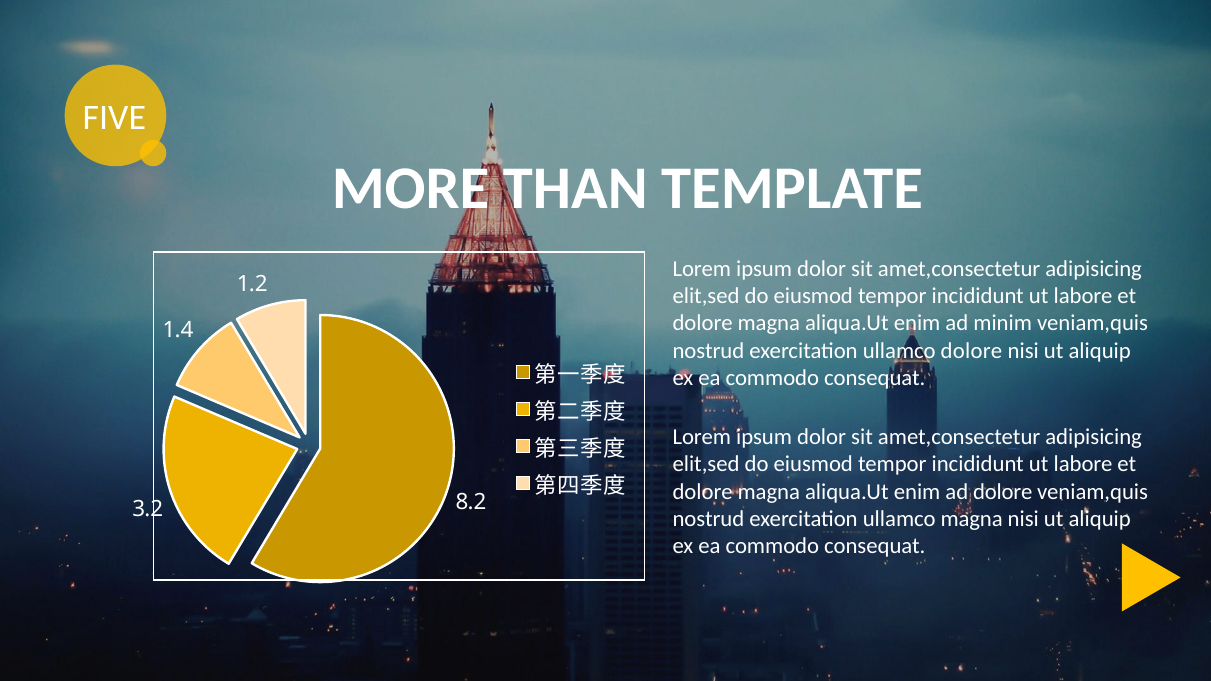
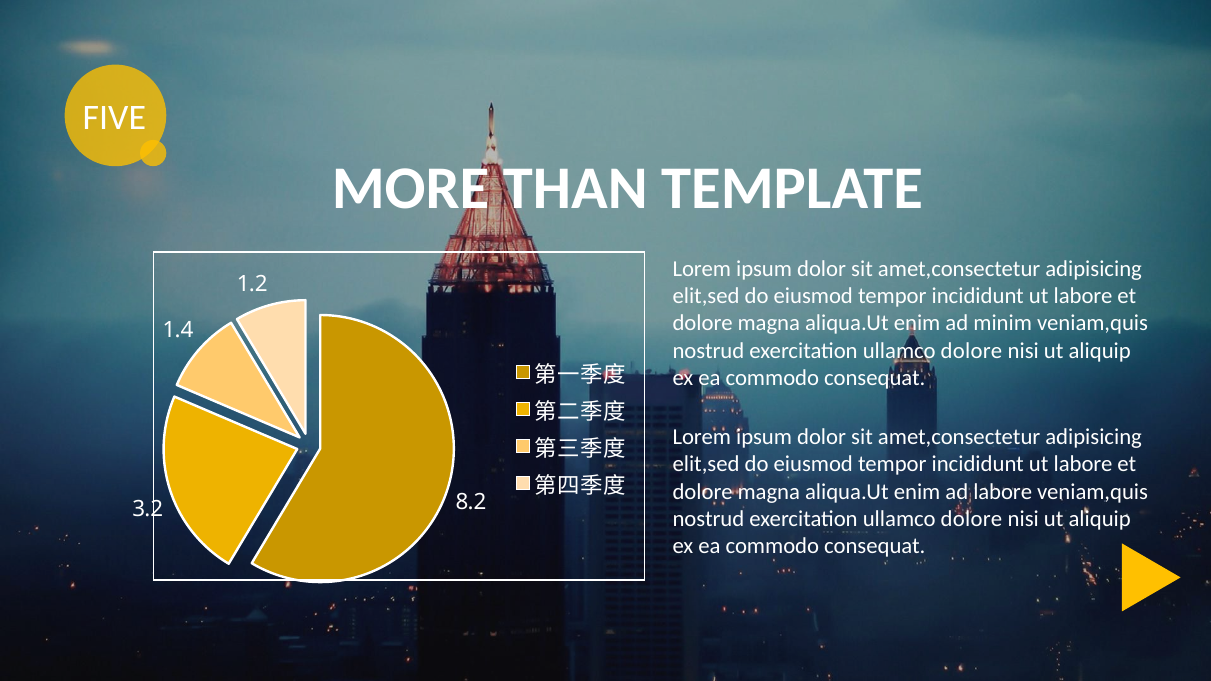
ad dolore: dolore -> labore (1003, 492)
magna: magna -> dolore (971, 519)
